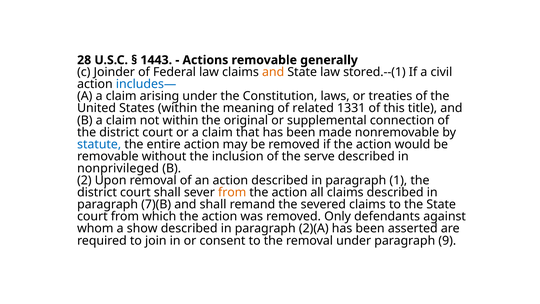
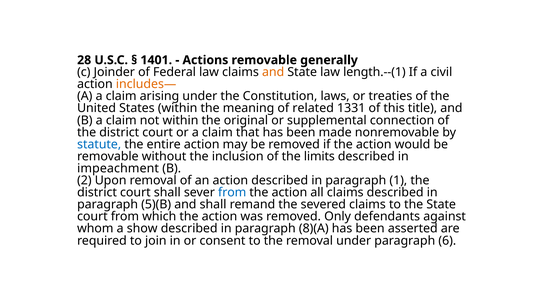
1443: 1443 -> 1401 (156, 60)
stored.--(1: stored.--(1 -> length.--(1 (374, 72)
includes— colour: blue -> orange (146, 84)
serve: serve -> limits (319, 156)
nonprivileged: nonprivileged -> impeachment (118, 168)
from colour: orange -> blue (232, 192)
7)(B: 7)(B -> 5)(B (156, 204)
2)(A: 2)(A -> 8)(A (314, 228)
9: 9 -> 6 (447, 240)
